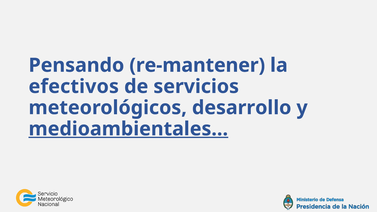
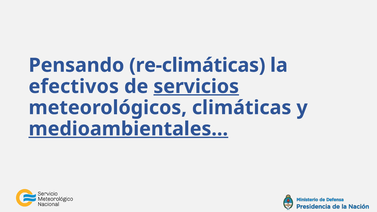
re-mantener: re-mantener -> re-climáticas (197, 65)
servicios underline: none -> present (196, 87)
desarrollo: desarrollo -> climáticas (242, 108)
